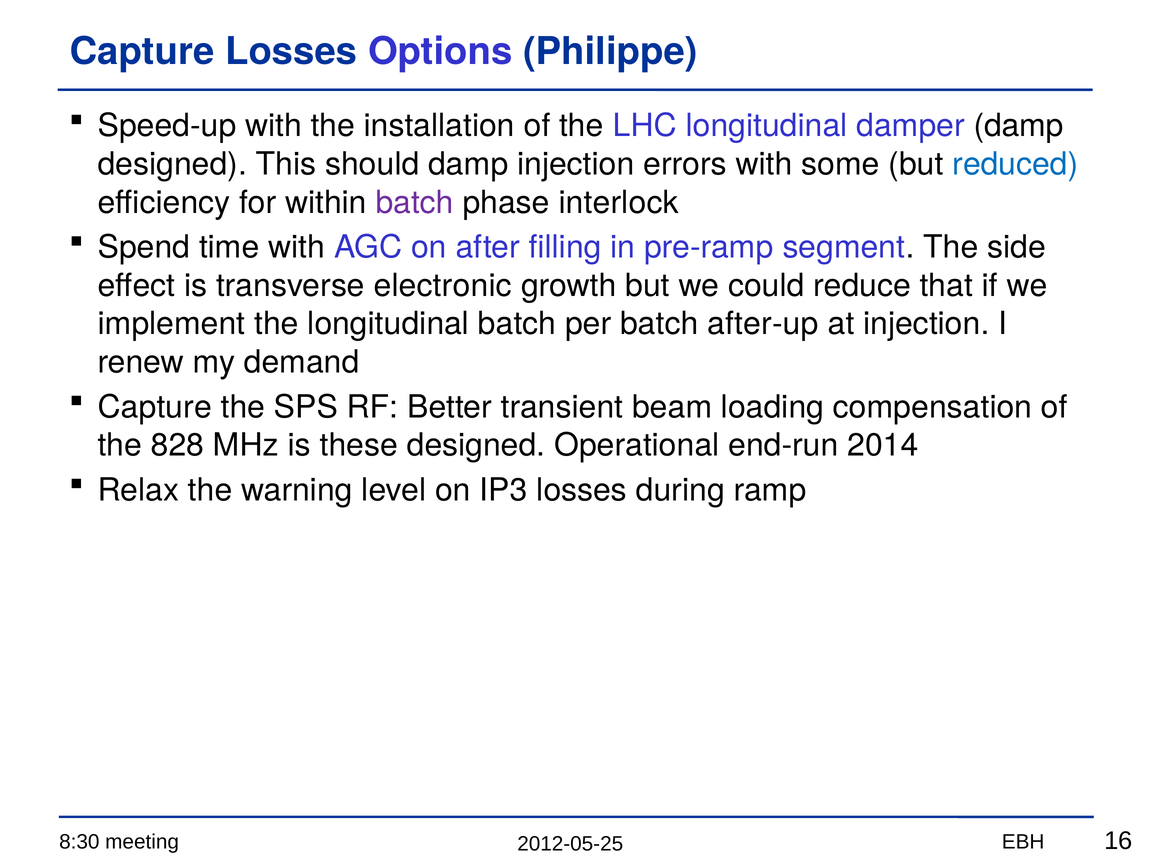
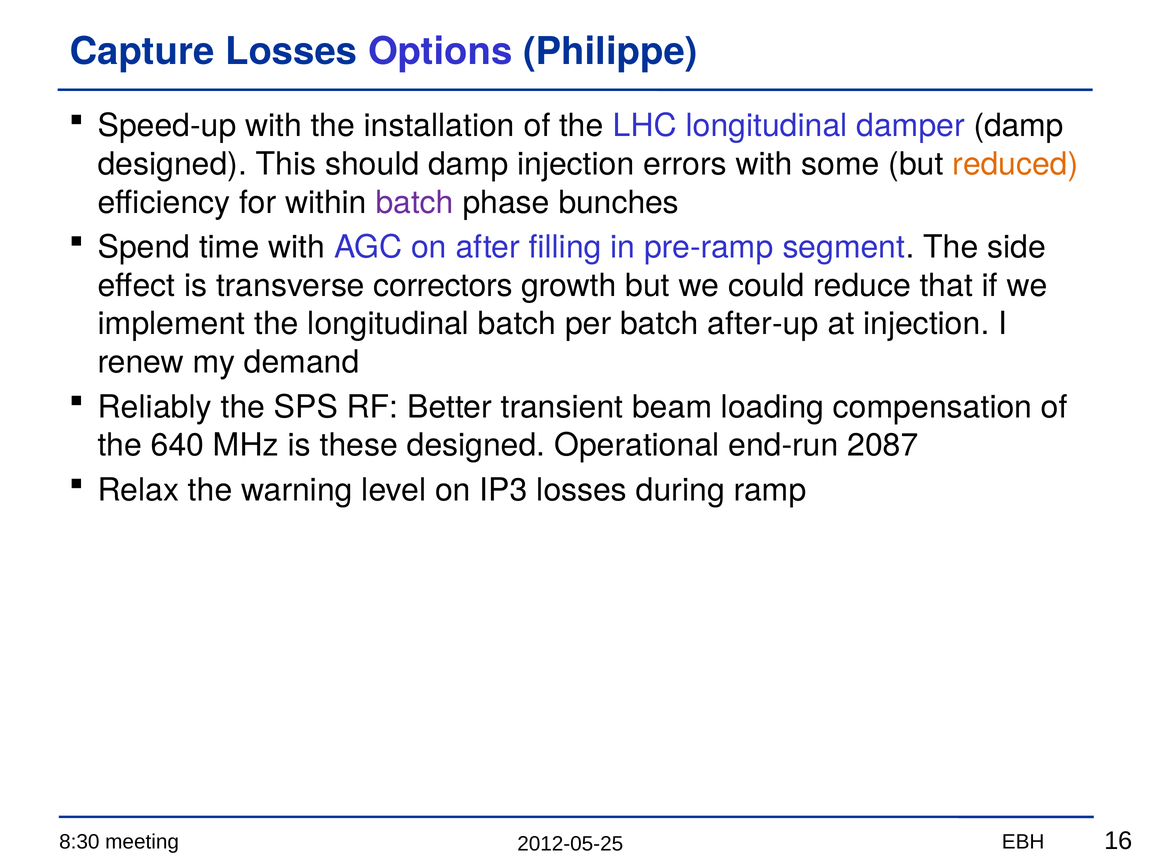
reduced colour: blue -> orange (1015, 164)
interlock: interlock -> bunches (619, 203)
electronic: electronic -> correctors (443, 286)
Capture: Capture -> Reliably (155, 407)
828: 828 -> 640 (177, 446)
2014: 2014 -> 2087 (883, 446)
